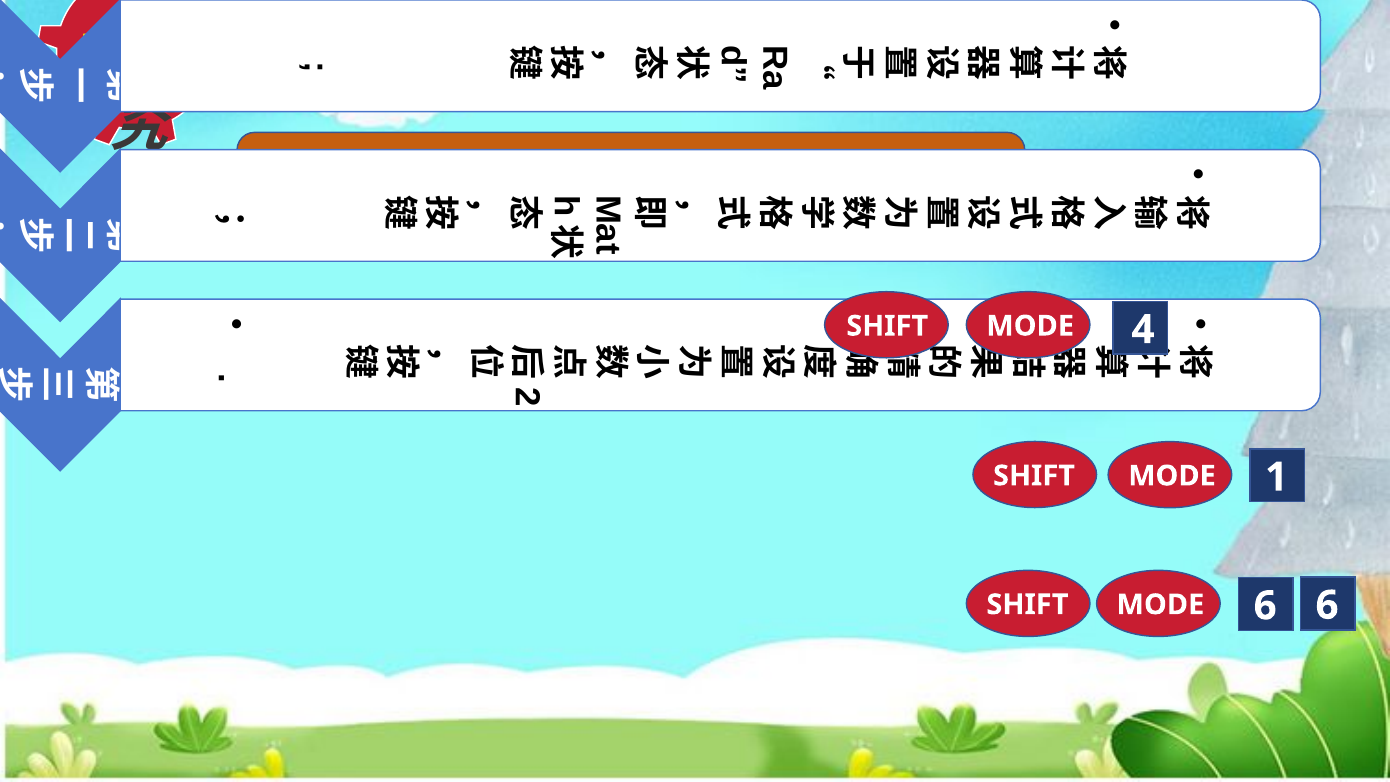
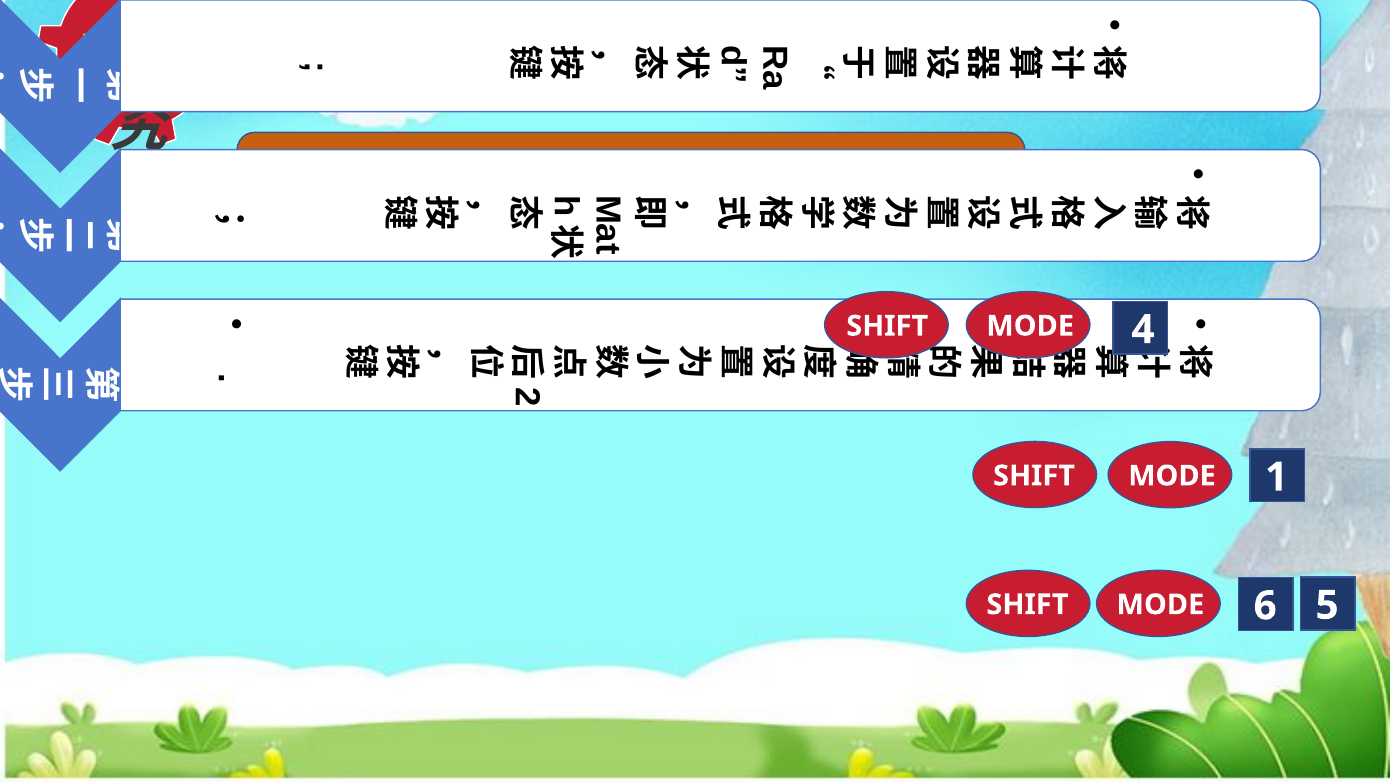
6 6: 6 -> 5 (1327, 605)
